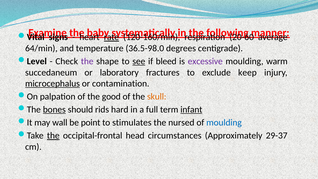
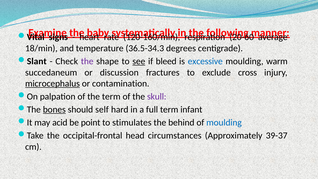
rate underline: present -> none (111, 37)
64/min: 64/min -> 18/min (41, 48)
36.5-98.0: 36.5-98.0 -> 36.5-34.3 (145, 48)
Level: Level -> Slant (37, 61)
excessive colour: purple -> blue (205, 61)
laboratory: laboratory -> discussion (119, 72)
keep: keep -> cross (248, 72)
the good: good -> term (111, 97)
skull colour: orange -> purple (157, 97)
rids: rids -> self (102, 110)
infant underline: present -> none (191, 110)
wall: wall -> acid (60, 123)
nursed: nursed -> behind (181, 123)
the underline: present -> none (53, 136)
29-37: 29-37 -> 39-37 (277, 136)
